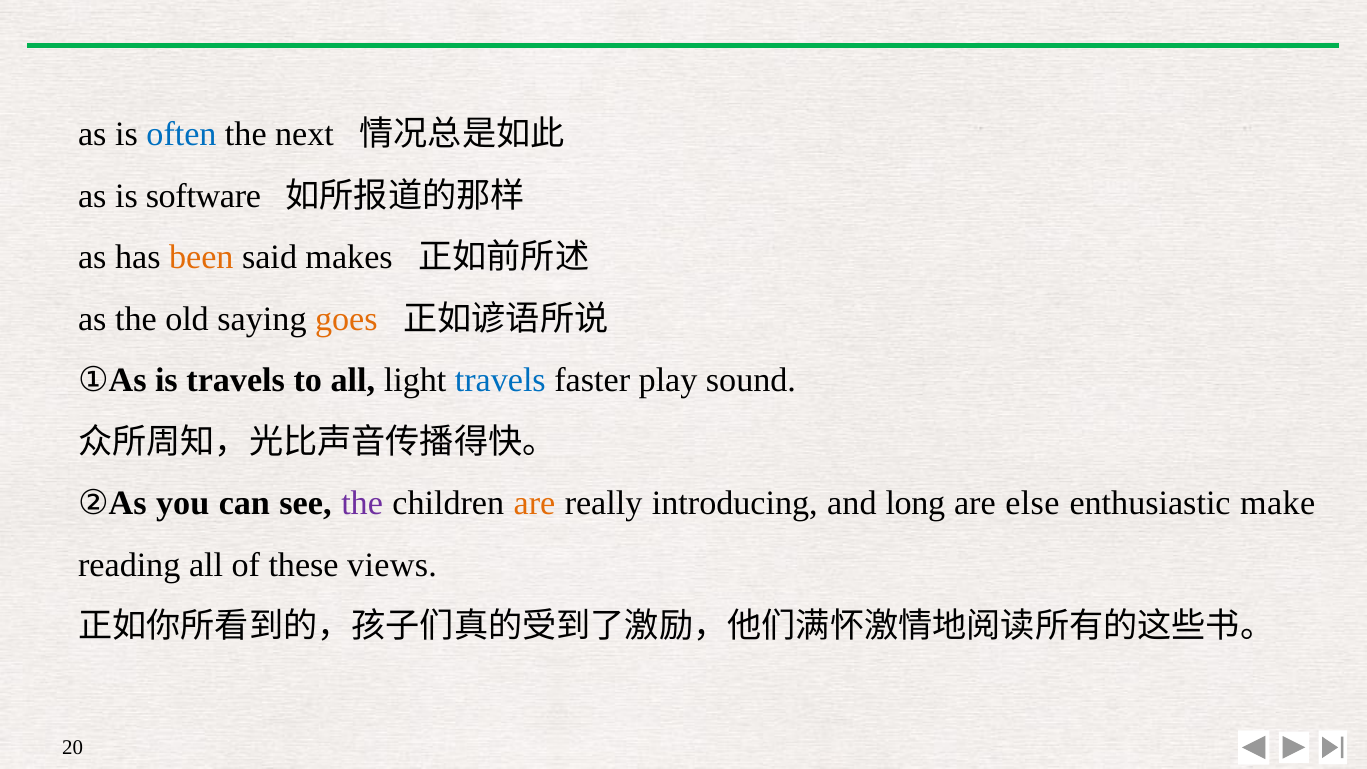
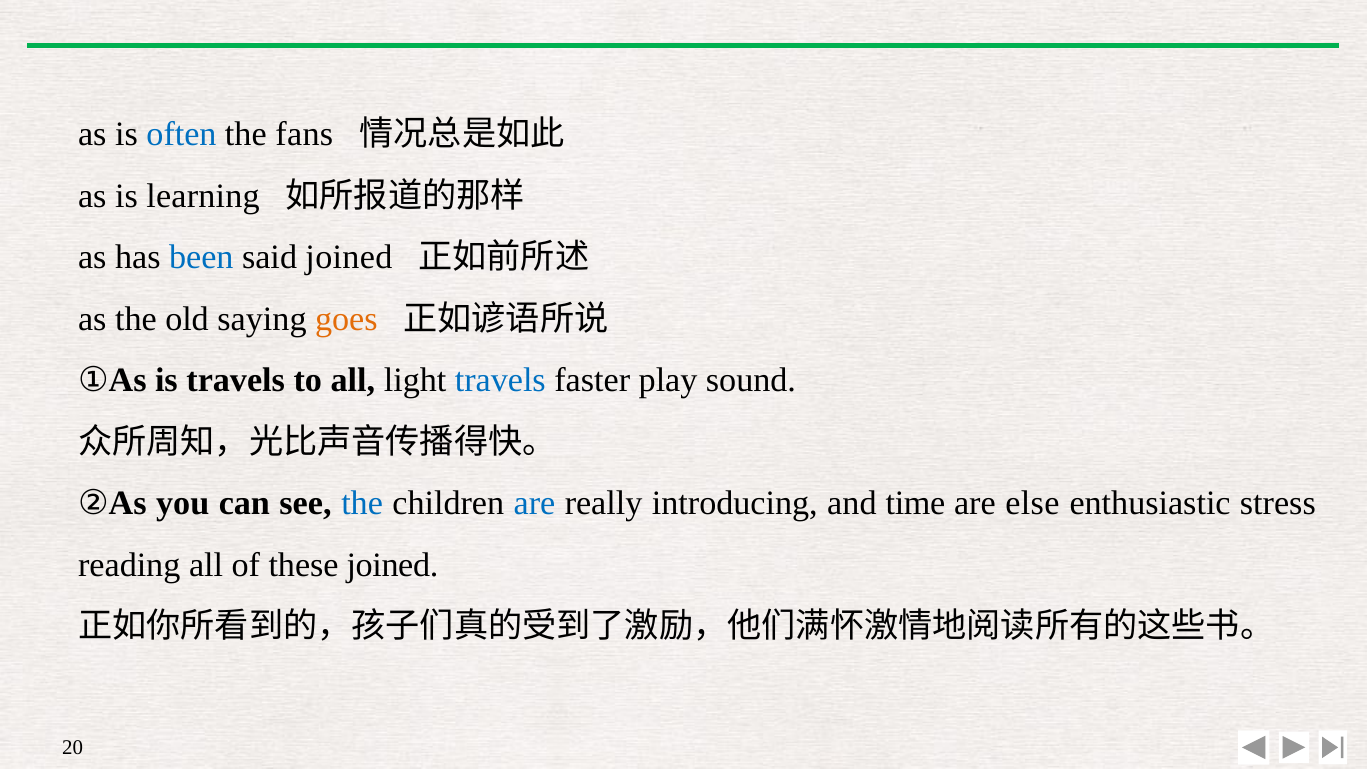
next: next -> fans (304, 134)
software: software -> learning (203, 196)
been colour: orange -> blue (201, 257)
said makes: makes -> joined (349, 257)
the colour: purple -> blue (362, 503)
are colour: orange -> blue (534, 503)
long: long -> time (915, 503)
make: make -> stress (1278, 503)
these views: views -> joined (392, 565)
